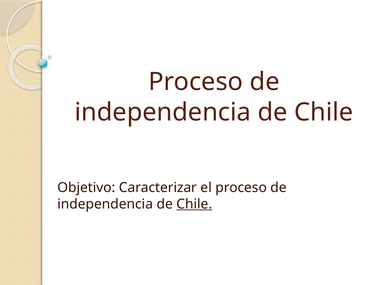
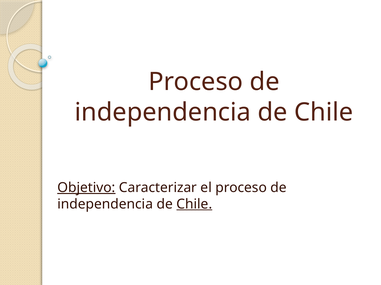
Objetivo underline: none -> present (86, 188)
